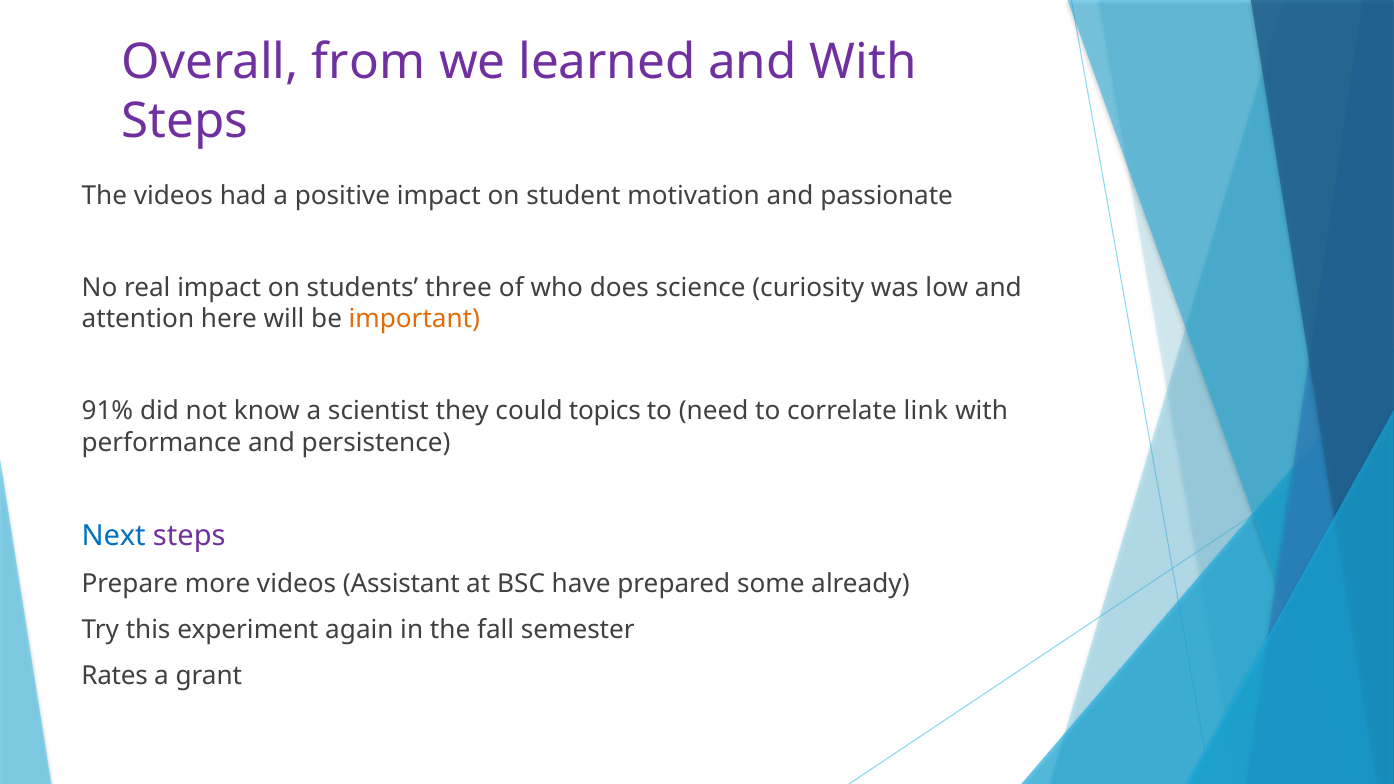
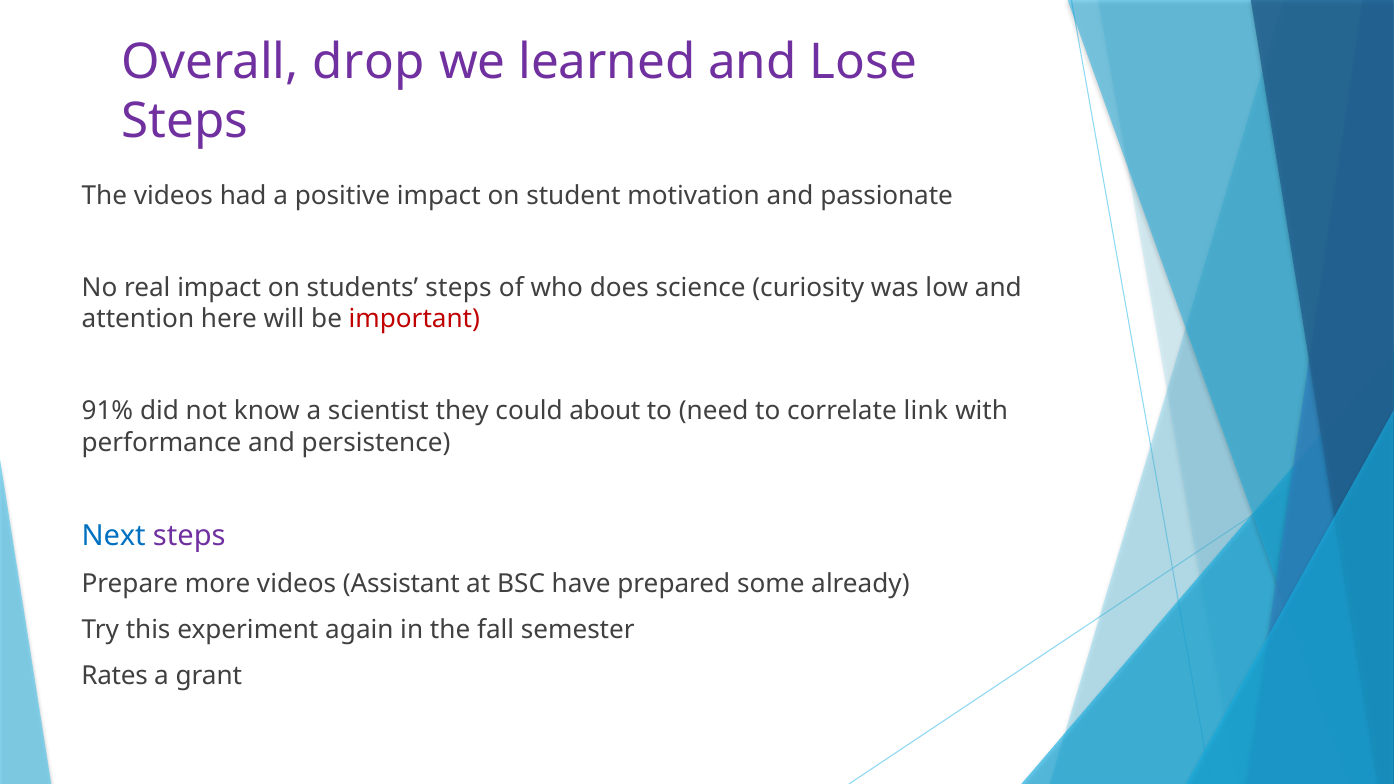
from: from -> drop (369, 62)
and With: With -> Lose (863, 62)
students three: three -> steps (459, 288)
important colour: orange -> red (414, 319)
topics: topics -> about (605, 411)
